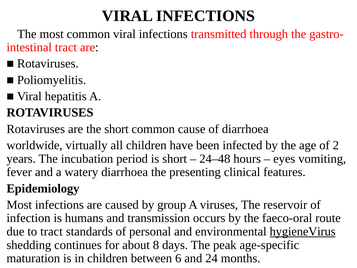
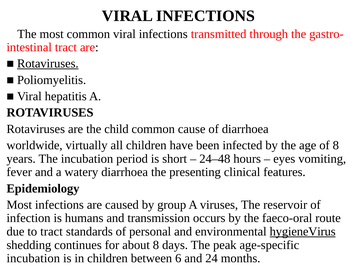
Rotaviruses underline: none -> present (48, 64)
the short: short -> child (116, 129)
of 2: 2 -> 8 (336, 145)
maturation: maturation -> incubation (33, 258)
